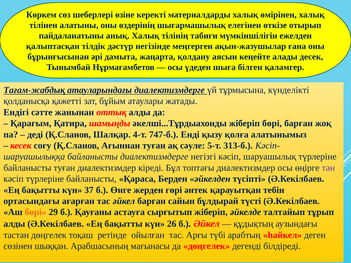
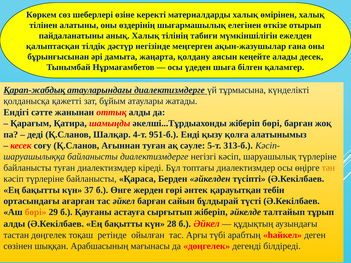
Тағам-жабдық: Тағам-жабдық -> Қарап-жабдық (34, 90)
747-б: 747-б -> 951-б (164, 135)
тән colour: purple -> orange (328, 168)
26: 26 -> 28 (172, 224)
